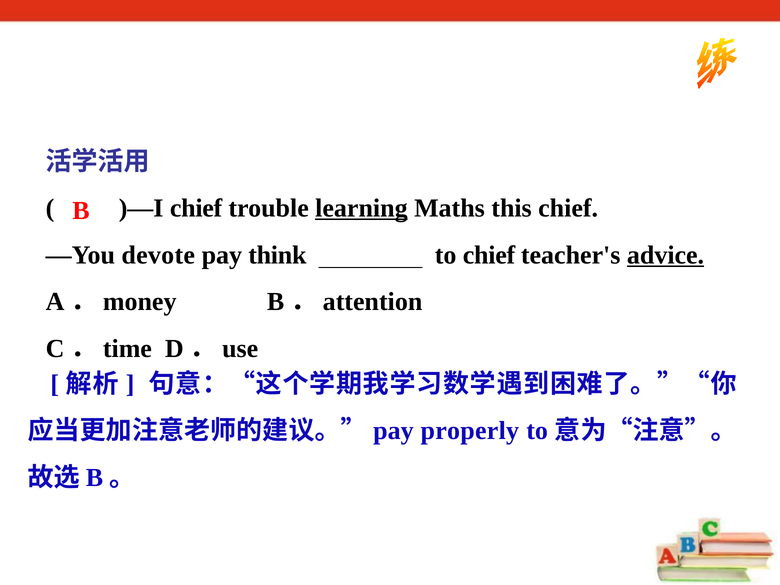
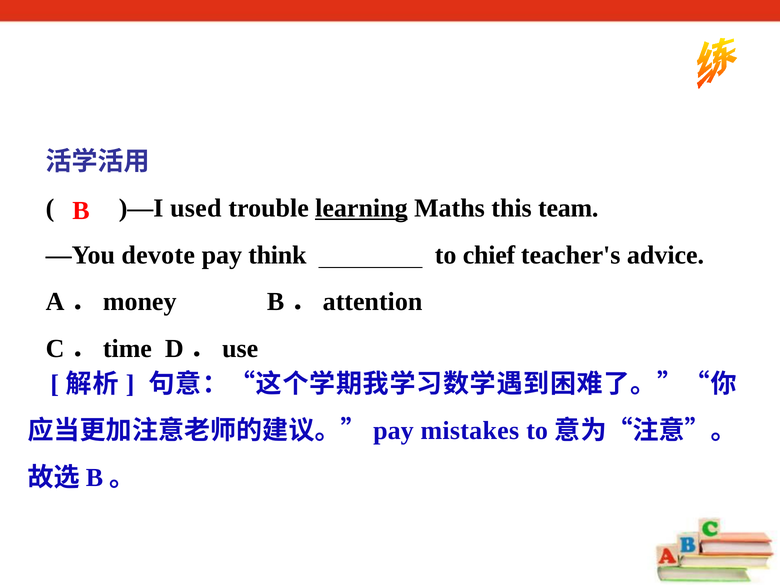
)—I chief: chief -> used (196, 208)
this chief: chief -> team (568, 208)
advice underline: present -> none (666, 255)
properly: properly -> mistakes (470, 431)
